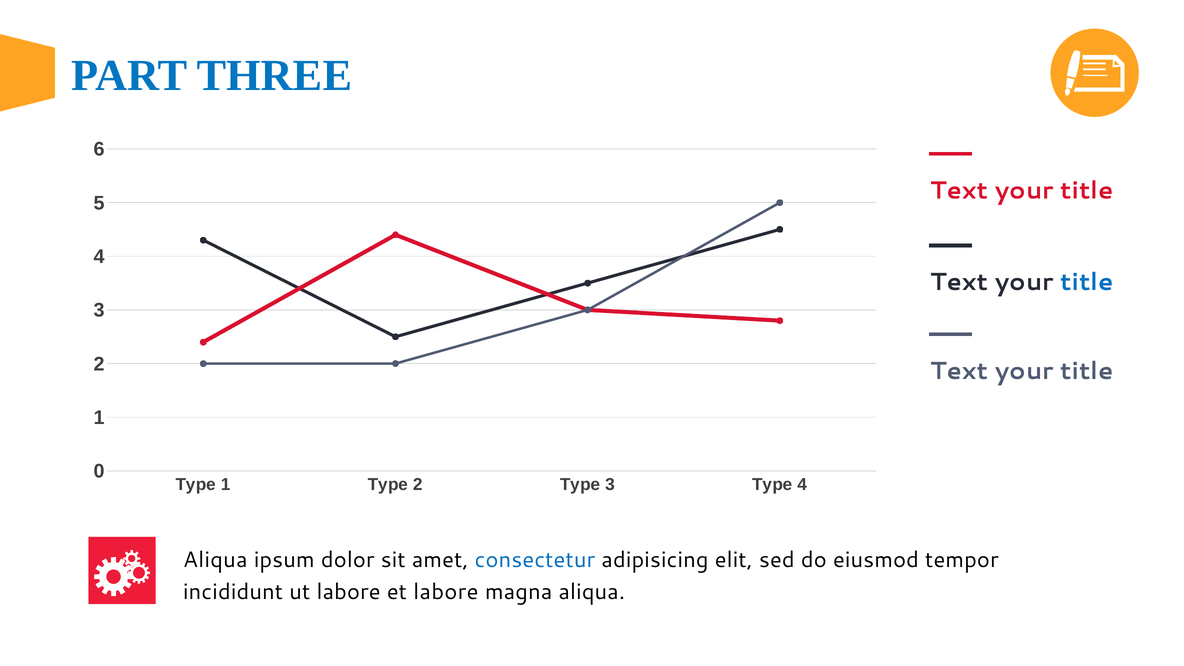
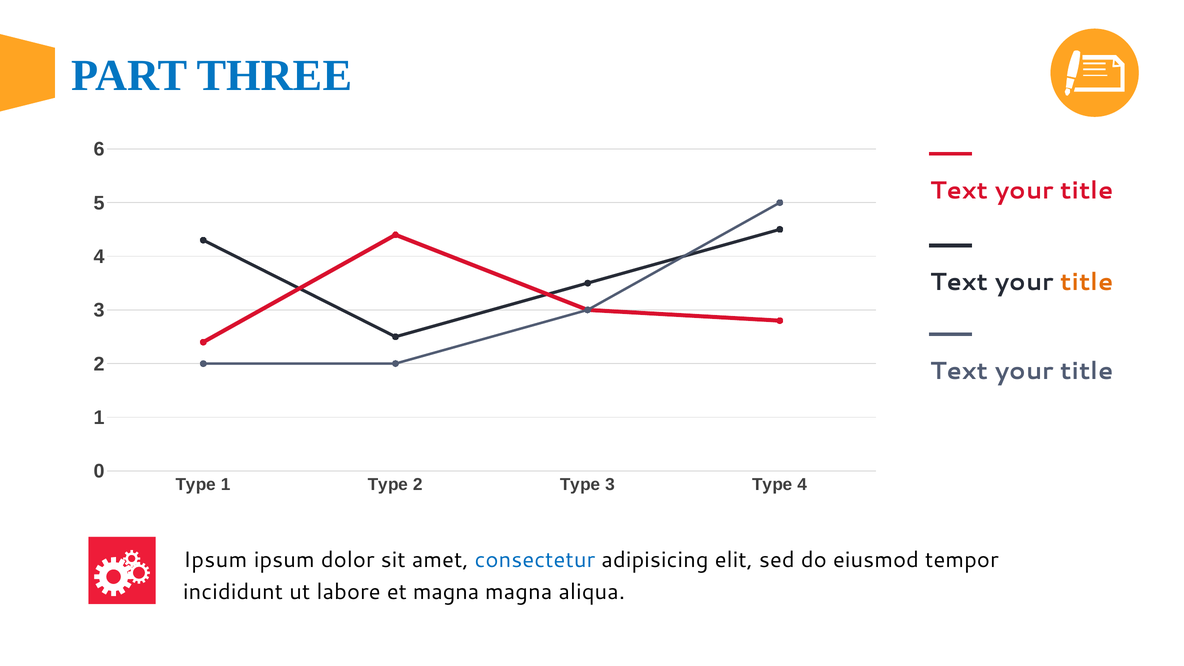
title colour: blue -> orange (1087, 282)
Aliqua: Aliqua -> Ipsum (215, 560)
et labore: labore -> magna (446, 592)
